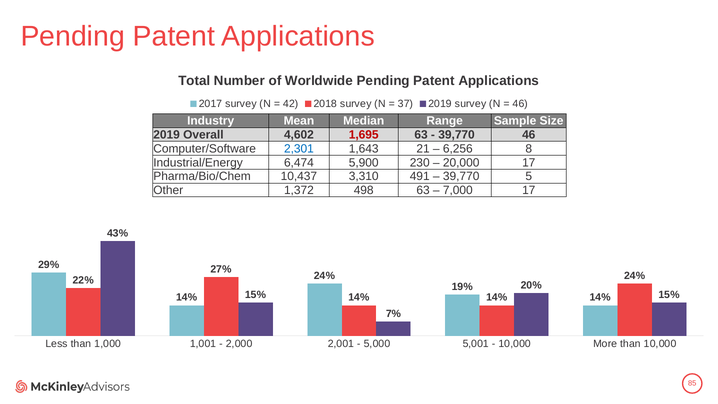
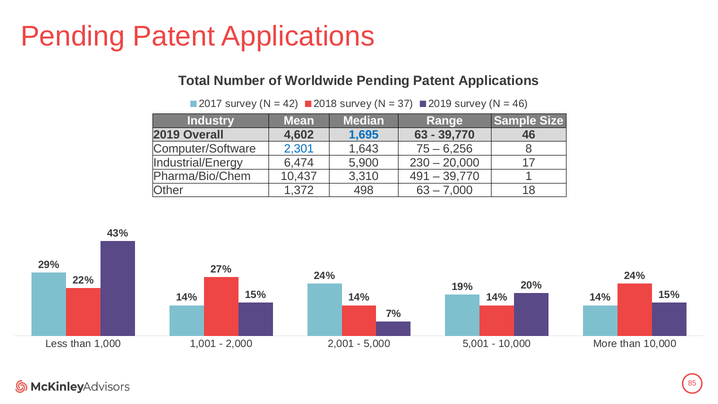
1,695 colour: red -> blue (364, 135)
21: 21 -> 75 (423, 149)
5: 5 -> 1 (529, 176)
7,000 17: 17 -> 18 (529, 190)
